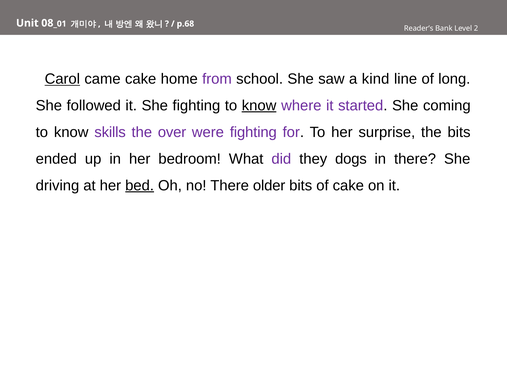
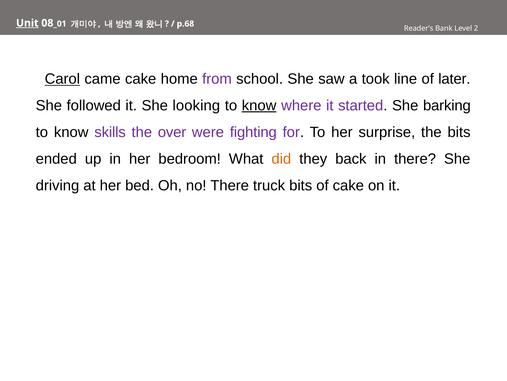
Unit underline: none -> present (27, 23)
kind: kind -> took (376, 79)
long: long -> later (454, 79)
She fighting: fighting -> looking (196, 105)
coming: coming -> barking (447, 105)
did colour: purple -> orange (281, 159)
dogs: dogs -> back (351, 159)
bed underline: present -> none (140, 185)
older: older -> truck (269, 185)
